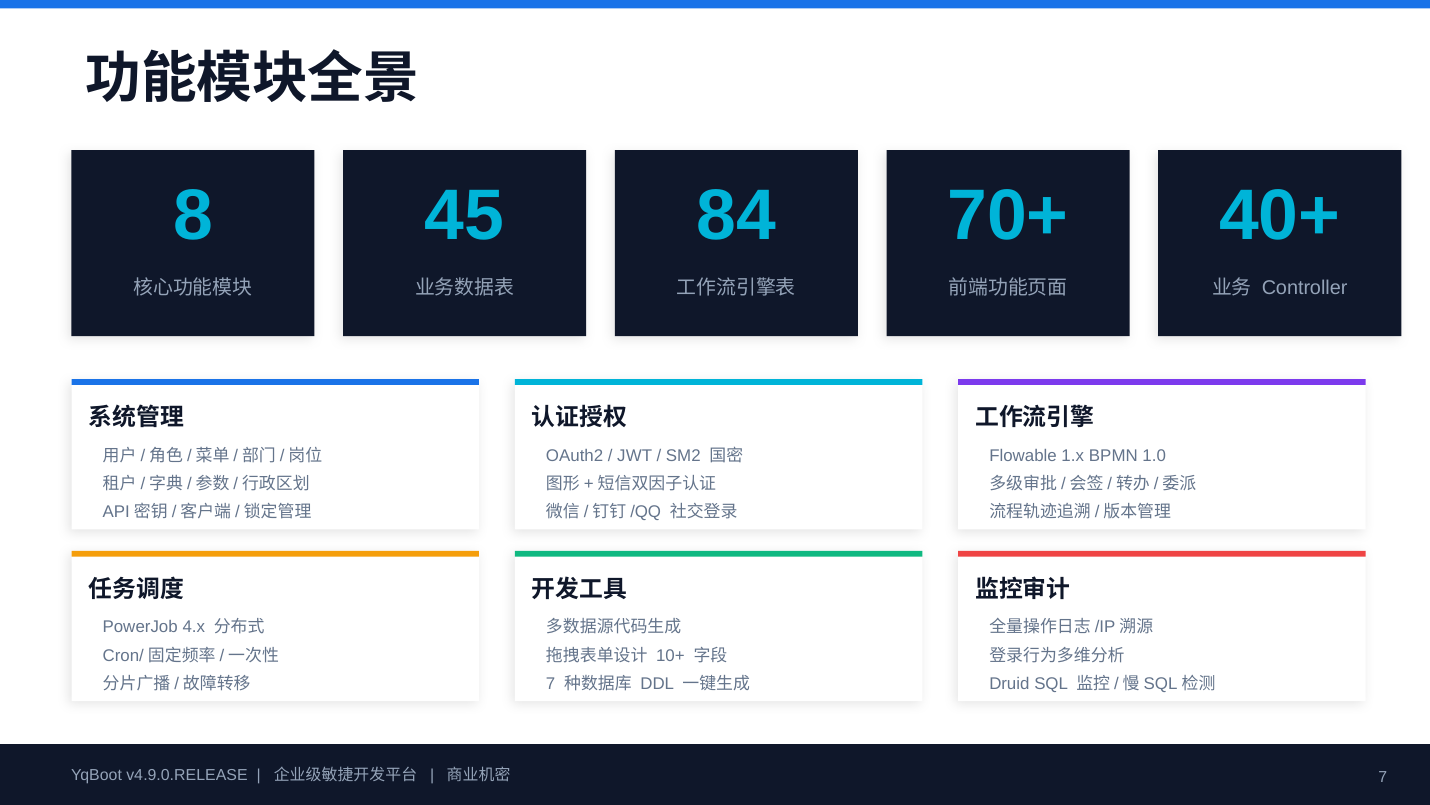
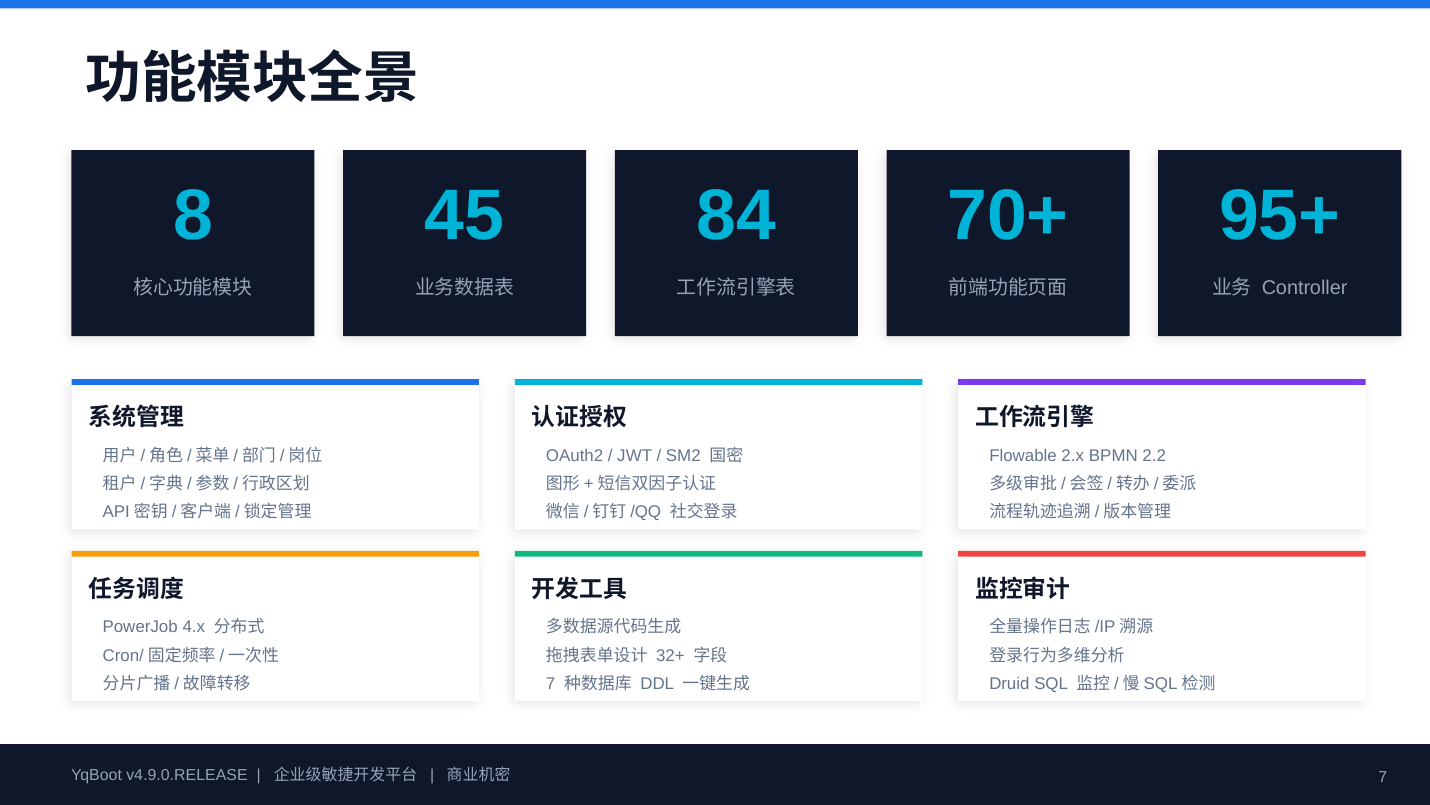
40+: 40+ -> 95+ (1280, 216)
1.x: 1.x -> 2.x (1073, 455)
1.0: 1.0 -> 2.2 (1154, 455)
10+: 10+ -> 32+ (670, 655)
